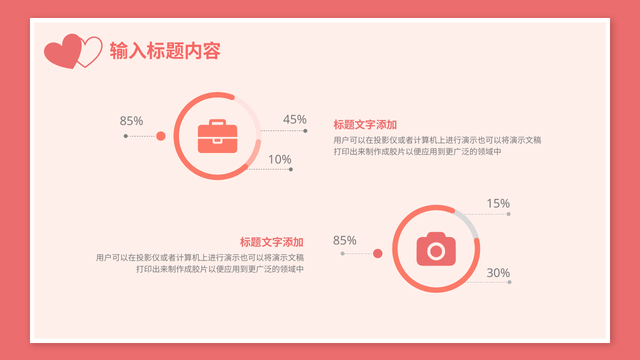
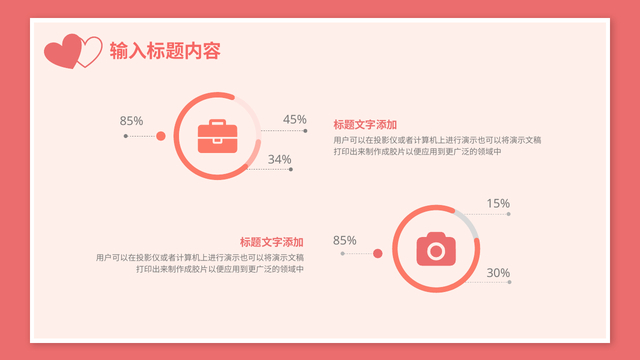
10%: 10% -> 34% (280, 160)
